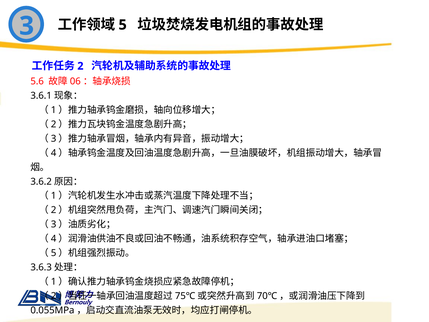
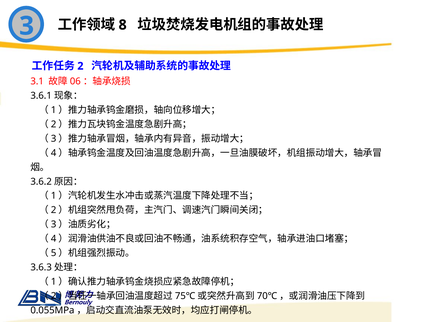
5: 5 -> 8 (123, 25)
5.6: 5.6 -> 3.1 (37, 81)
